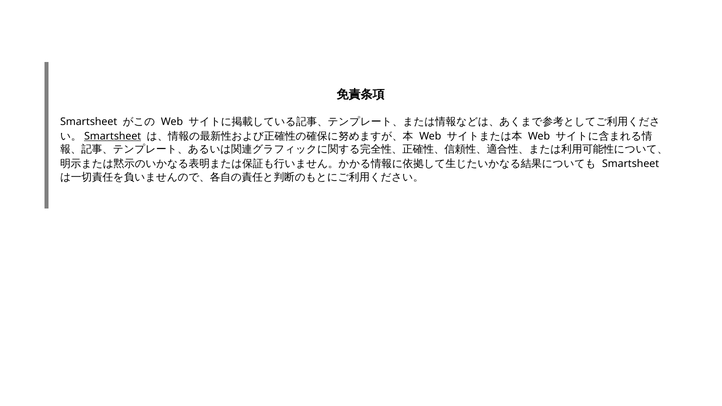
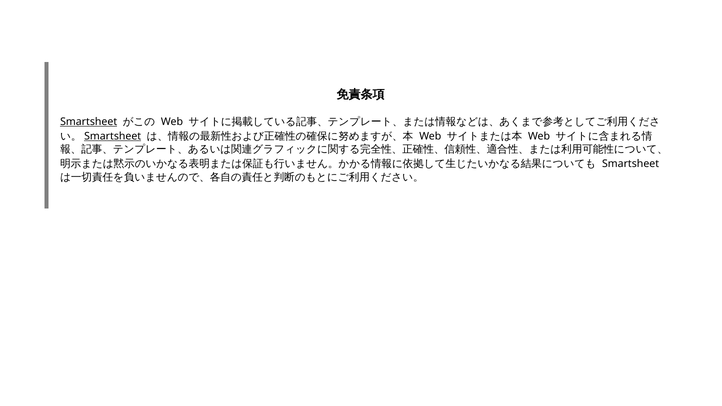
Smartsheet underline: none -> present (89, 122)
